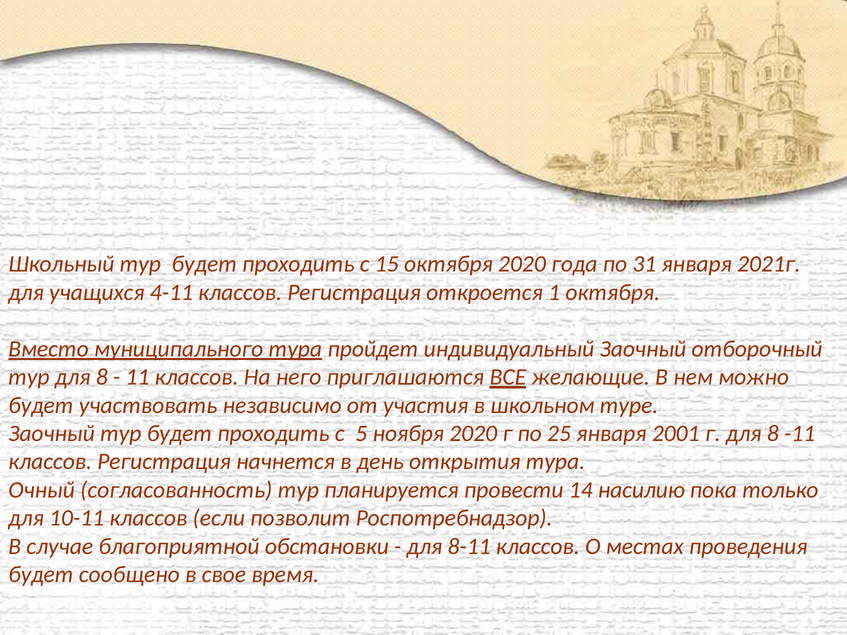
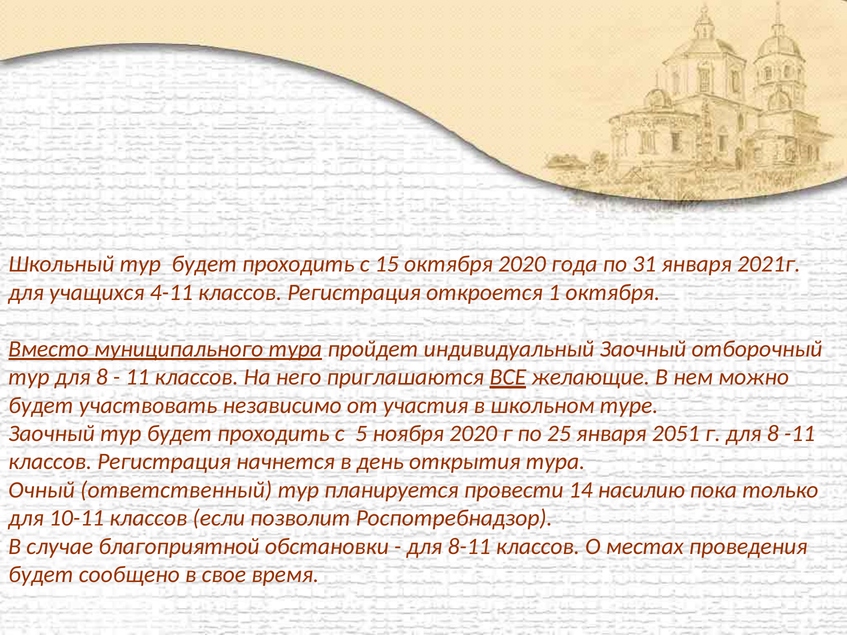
2001: 2001 -> 2051 (676, 434)
согласованность: согласованность -> ответственный (176, 490)
